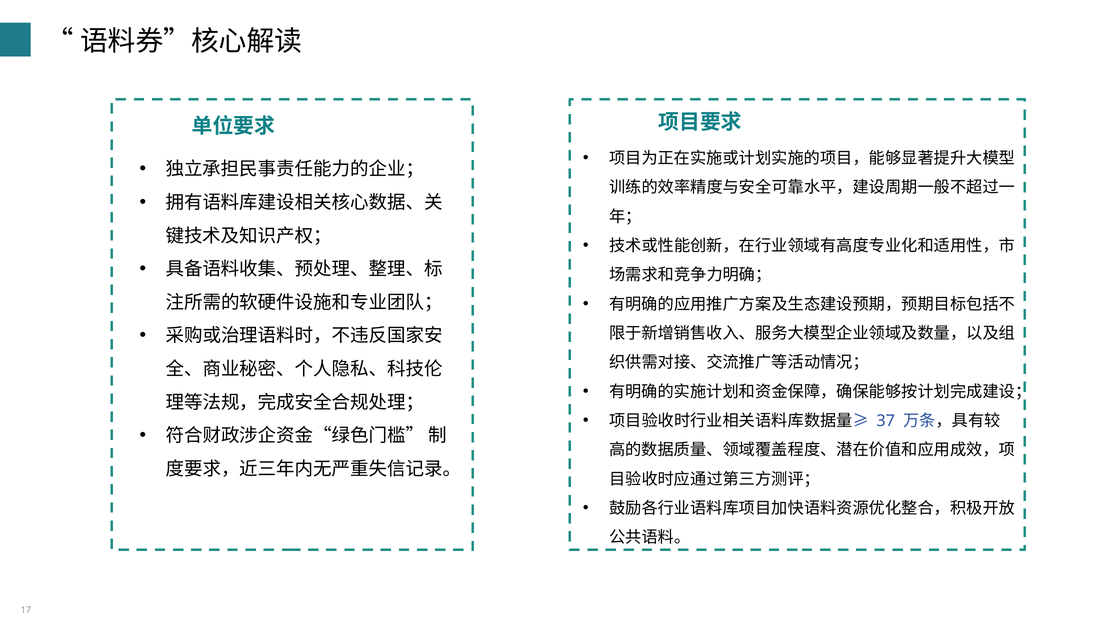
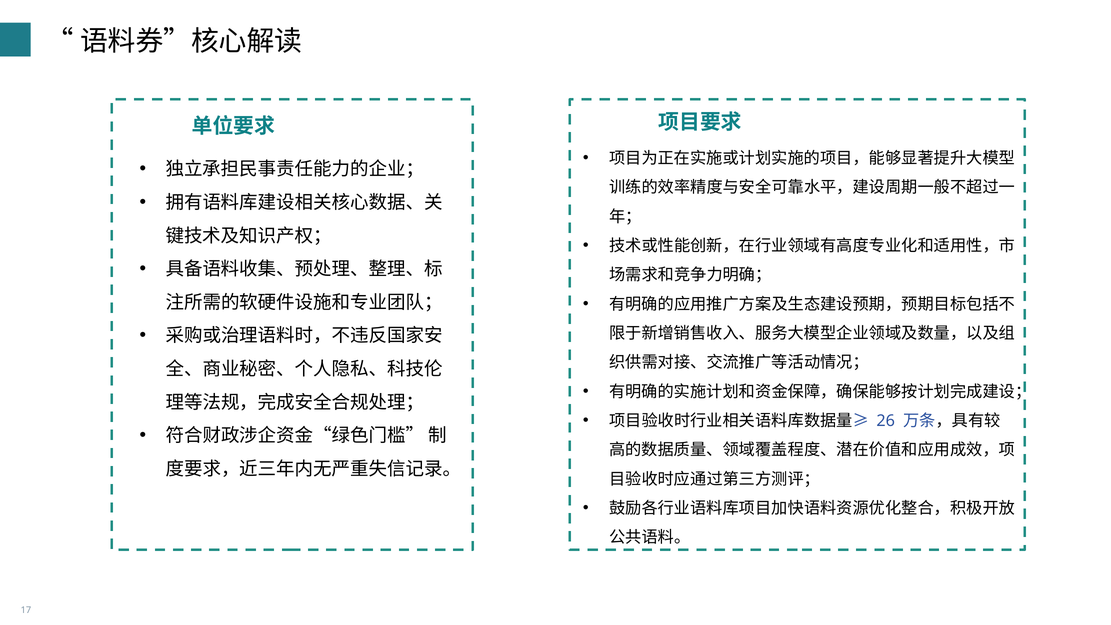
37: 37 -> 26 (886, 421)
